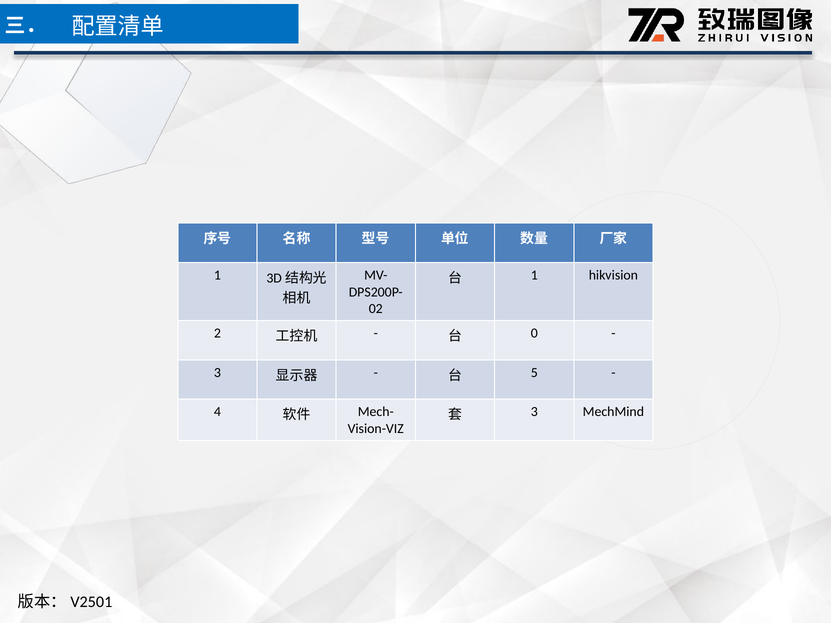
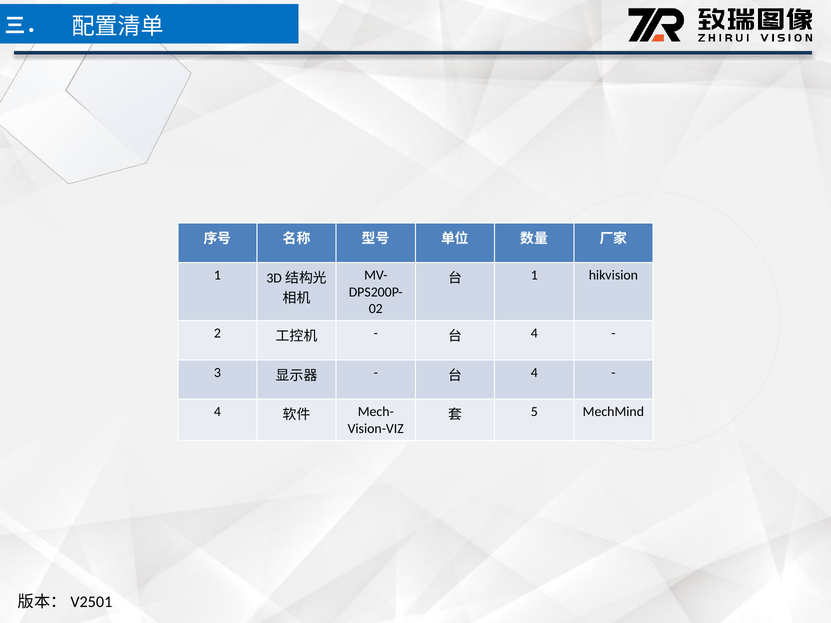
0: 0 -> 4 (534, 333)
5: 5 -> 4 (534, 373)
3: 3 -> 5 (534, 412)
